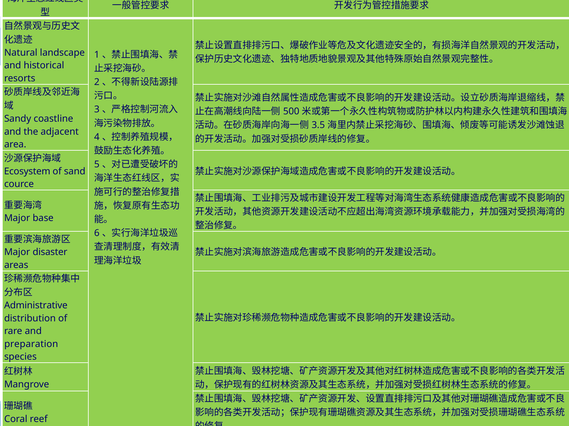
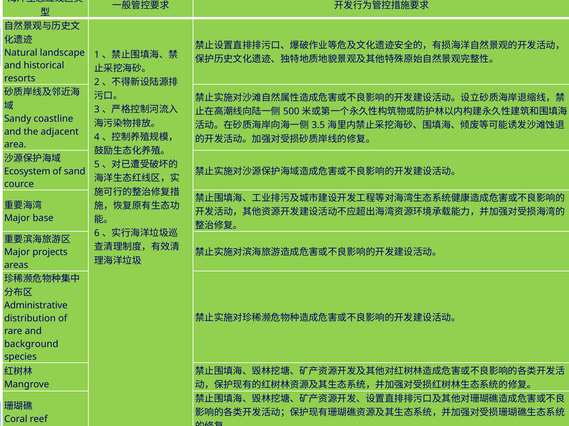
disaster: disaster -> projects (50, 253)
preparation: preparation -> background (31, 345)
